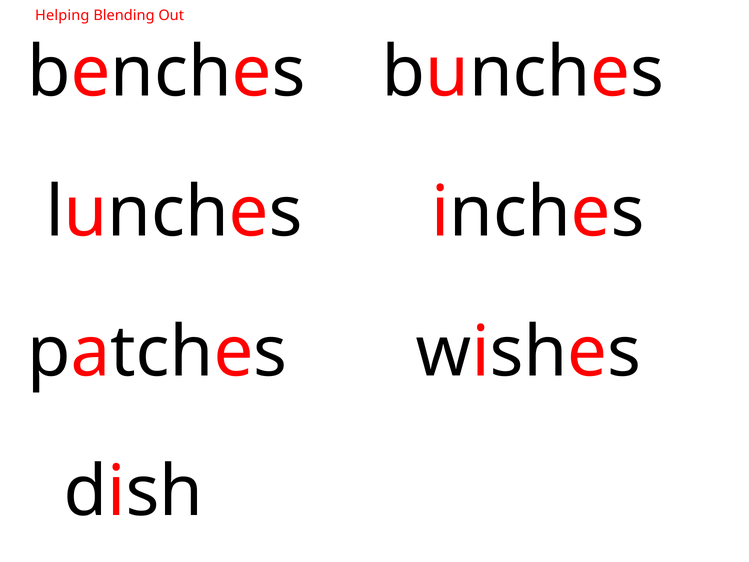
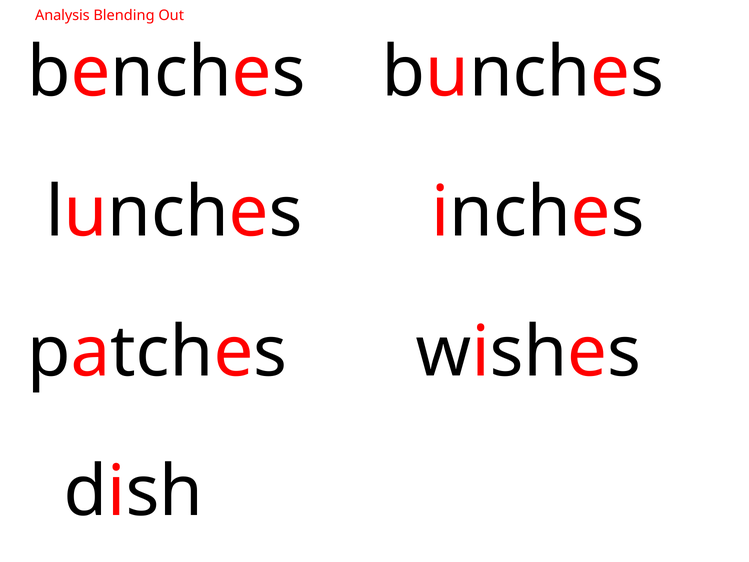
Helping: Helping -> Analysis (62, 16)
